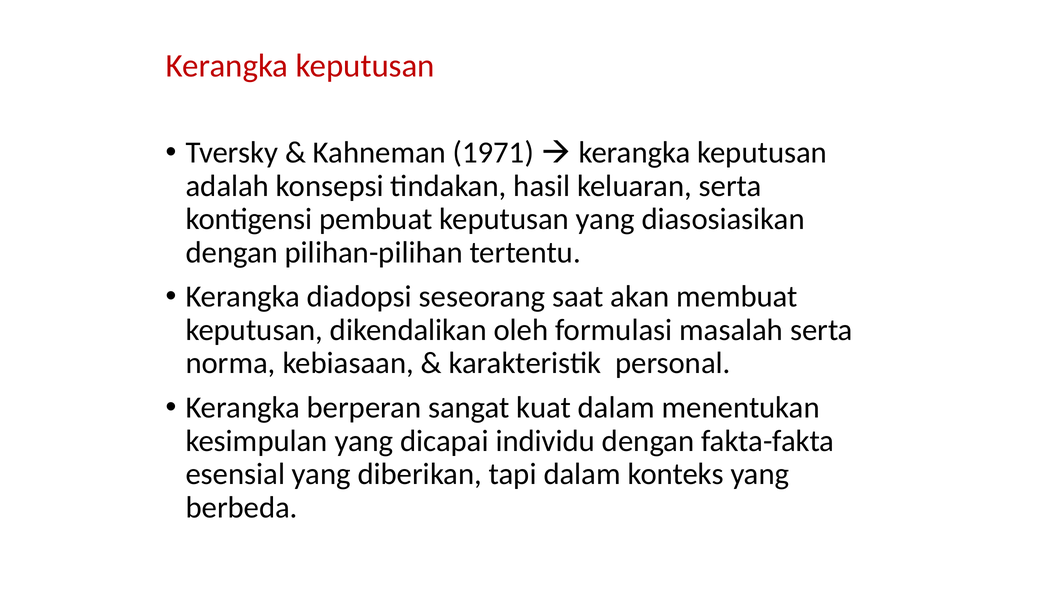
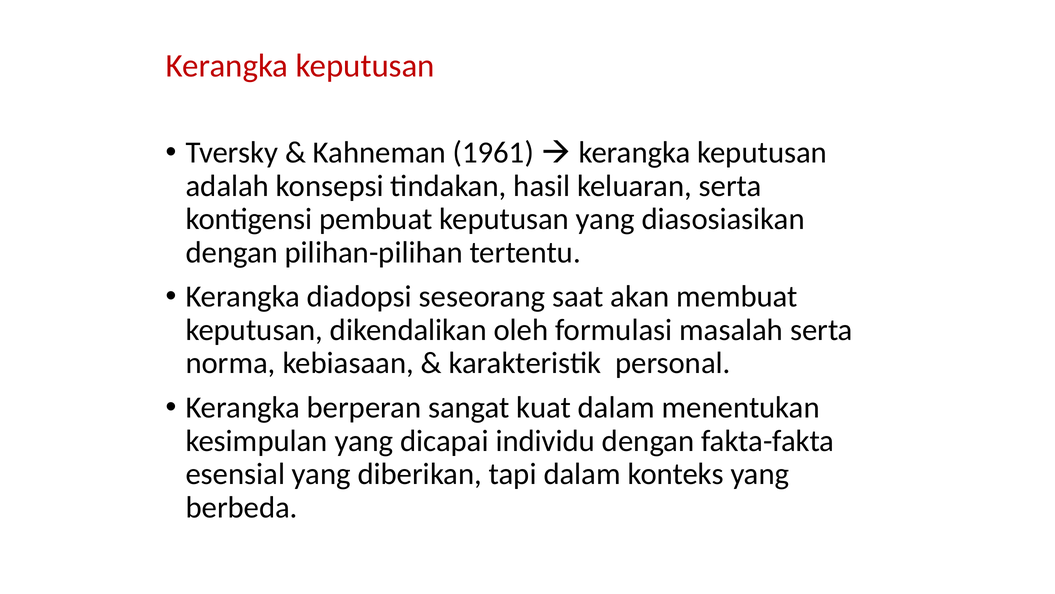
1971: 1971 -> 1961 (493, 153)
